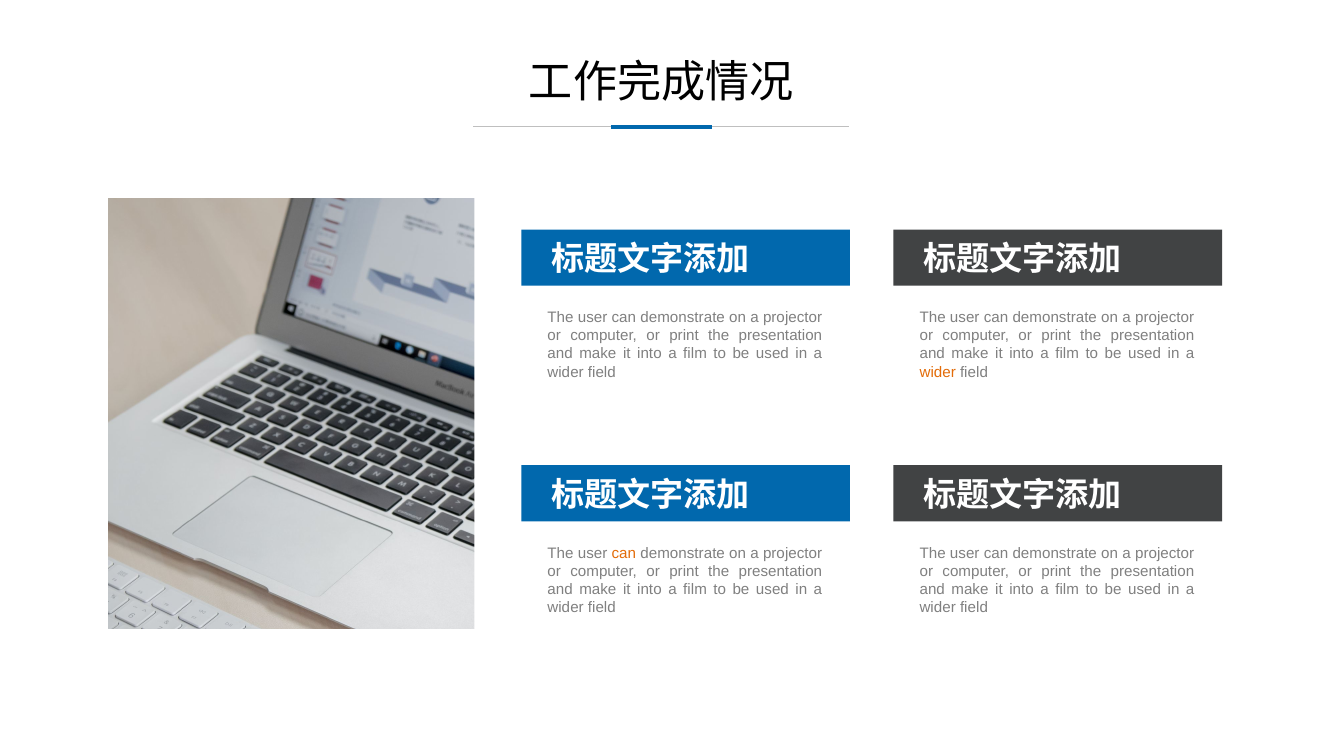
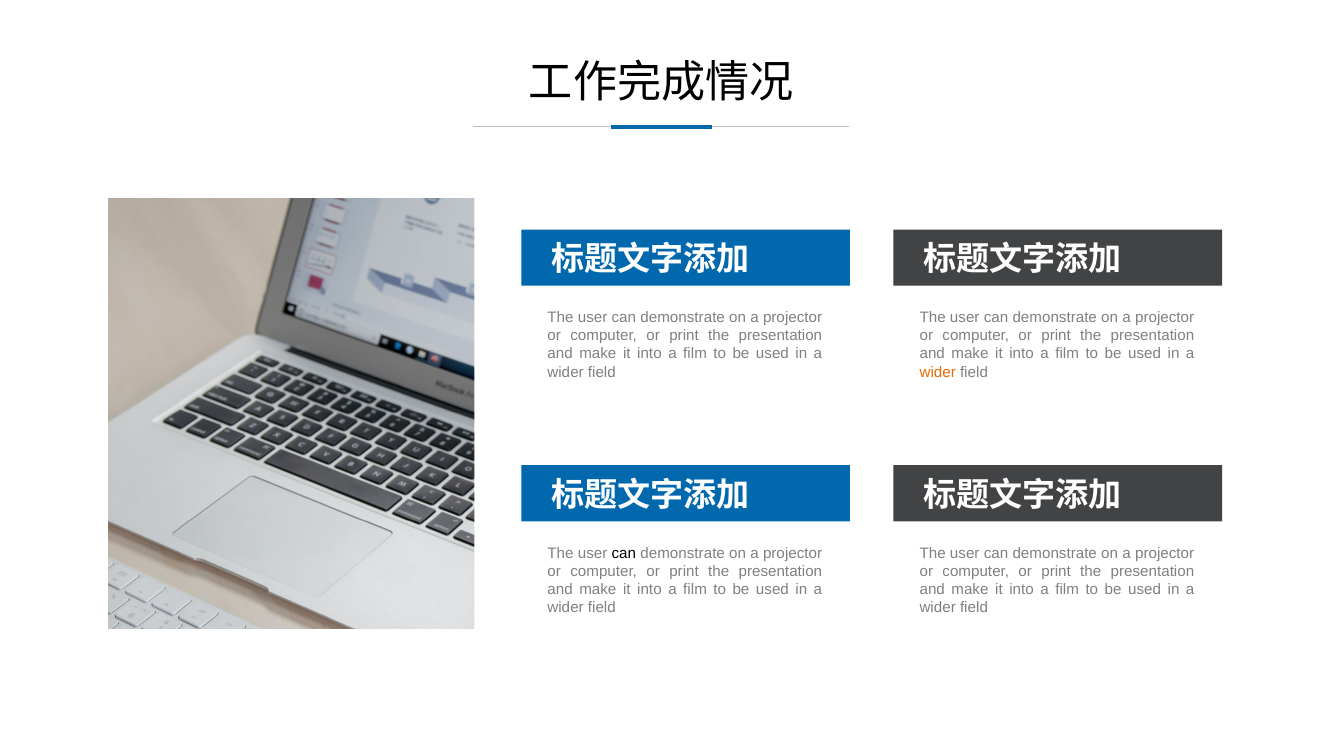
can colour: orange -> black (624, 553)
